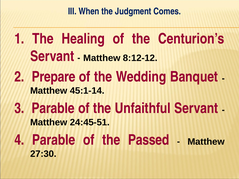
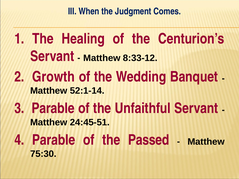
8:12-12: 8:12-12 -> 8:33-12 (140, 58)
Prepare: Prepare -> Growth (53, 77)
45:1-14: 45:1-14 -> 52:1-14 (87, 91)
27:30: 27:30 -> 75:30 (43, 154)
